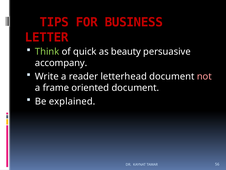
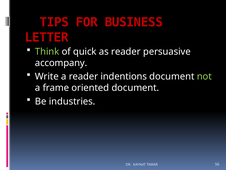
as beauty: beauty -> reader (126, 51)
letterhead: letterhead -> indentions (124, 76)
not colour: pink -> light green (204, 76)
explained: explained -> industries (72, 101)
